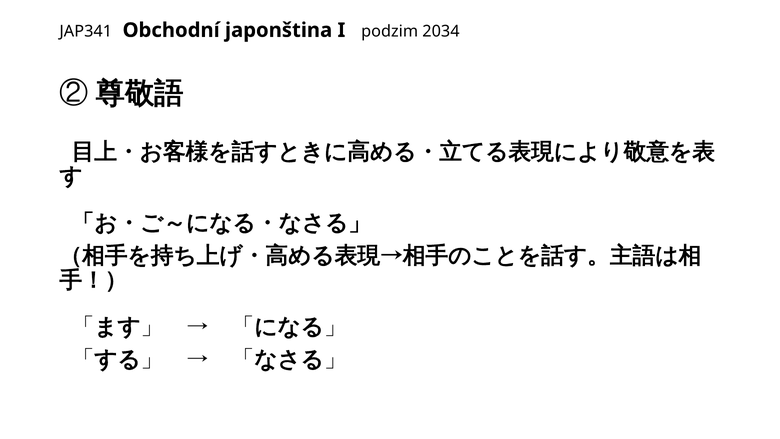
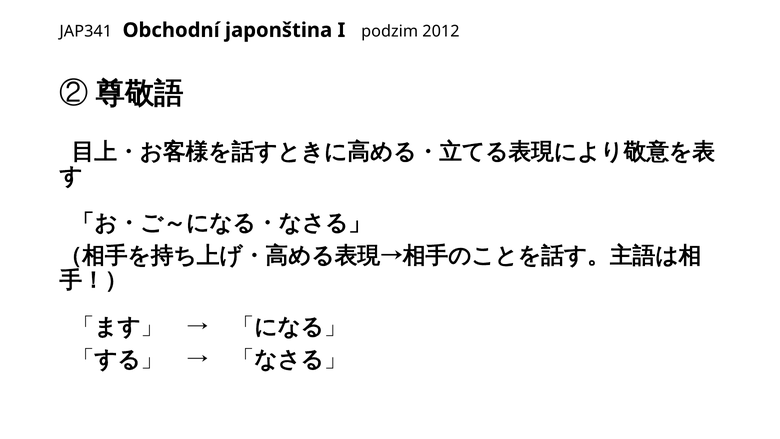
2034: 2034 -> 2012 (441, 32)
